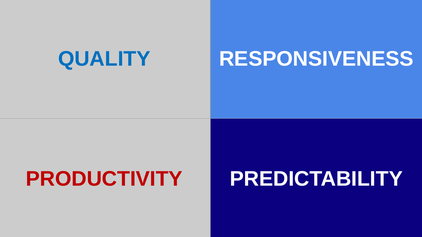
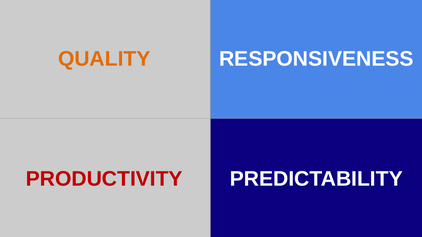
QUALITY colour: blue -> orange (104, 59)
